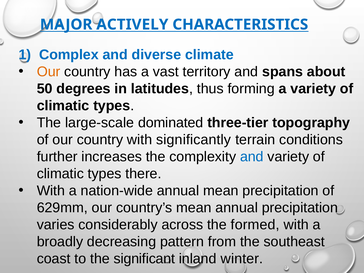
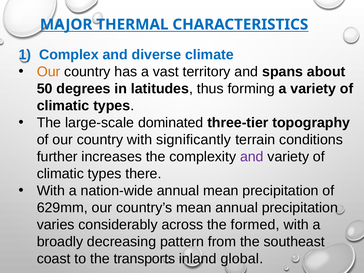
ACTIVELY: ACTIVELY -> THERMAL (132, 25)
and colour: blue -> purple (252, 157)
significant: significant -> transports (144, 259)
winter: winter -> global (242, 259)
